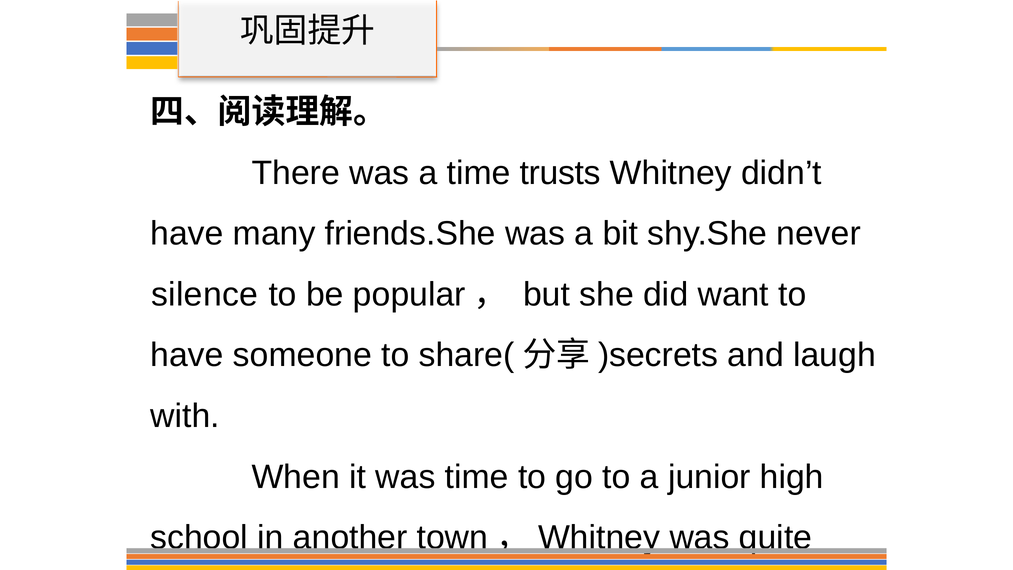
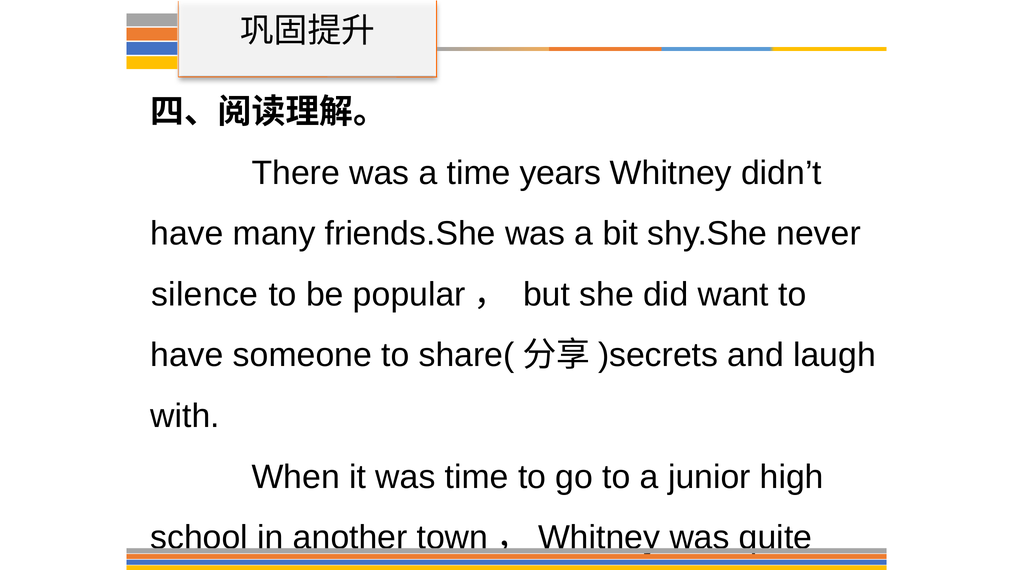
trusts: trusts -> years (560, 173)
